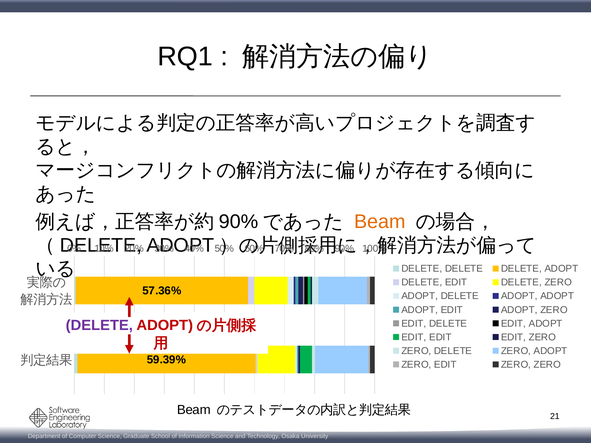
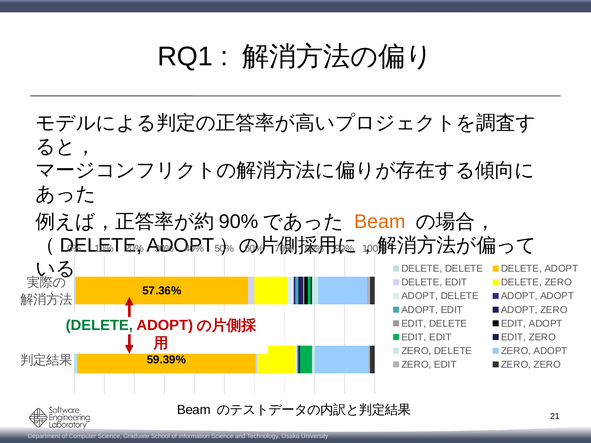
DELETE colour: purple -> green (99, 325)
